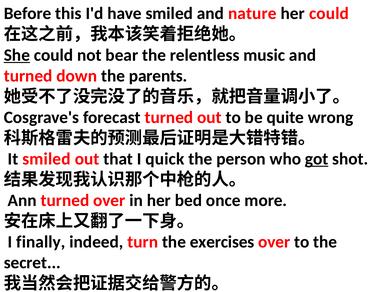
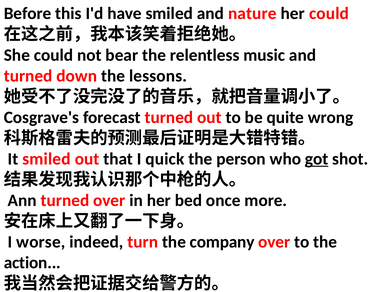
She underline: present -> none (17, 55)
parents: parents -> lessons (158, 76)
finally: finally -> worse (41, 242)
exercises: exercises -> company (222, 242)
secret: secret -> action (32, 263)
